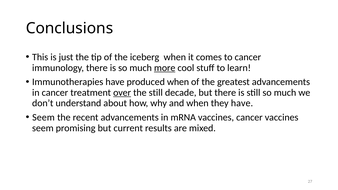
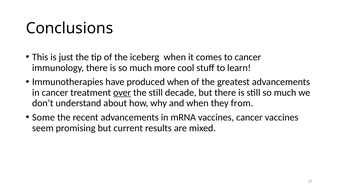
more underline: present -> none (165, 68)
they have: have -> from (242, 103)
Seem: Seem -> Some (43, 117)
